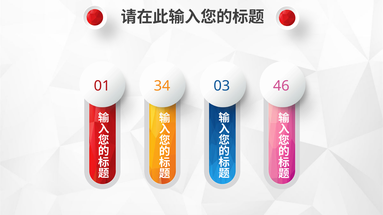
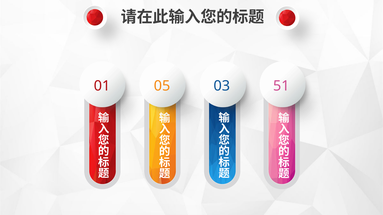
34: 34 -> 05 (162, 86)
46: 46 -> 51 (281, 86)
